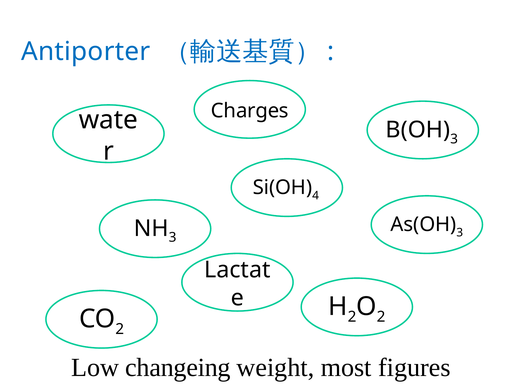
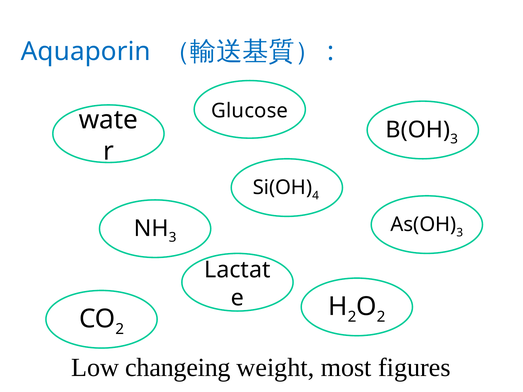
Antiporter: Antiporter -> Aquaporin (86, 51)
Charges: Charges -> Glucose (250, 111)
